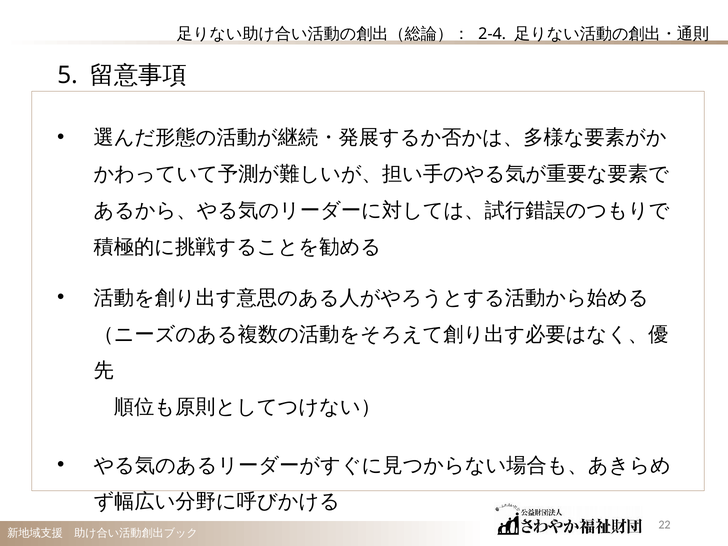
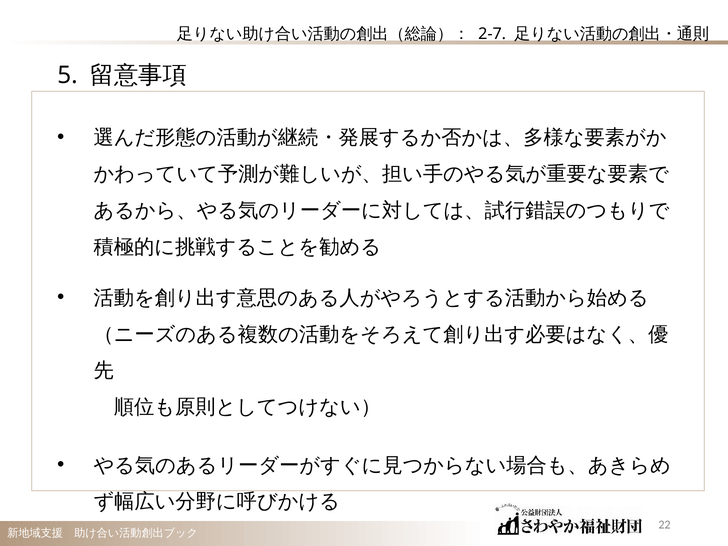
2-4: 2-4 -> 2-7 (492, 34)
